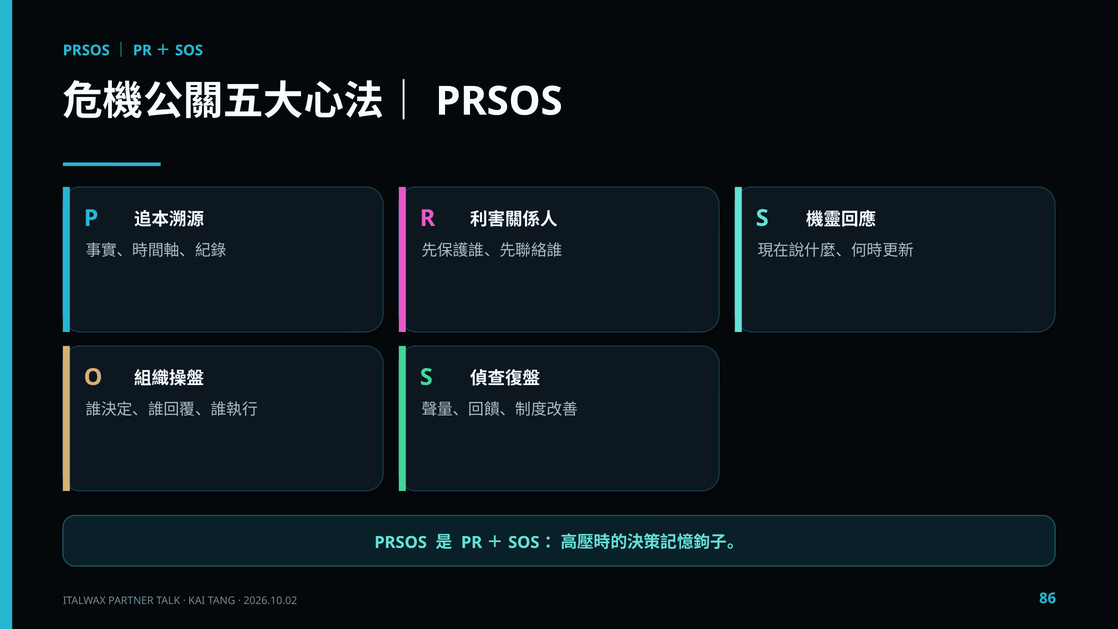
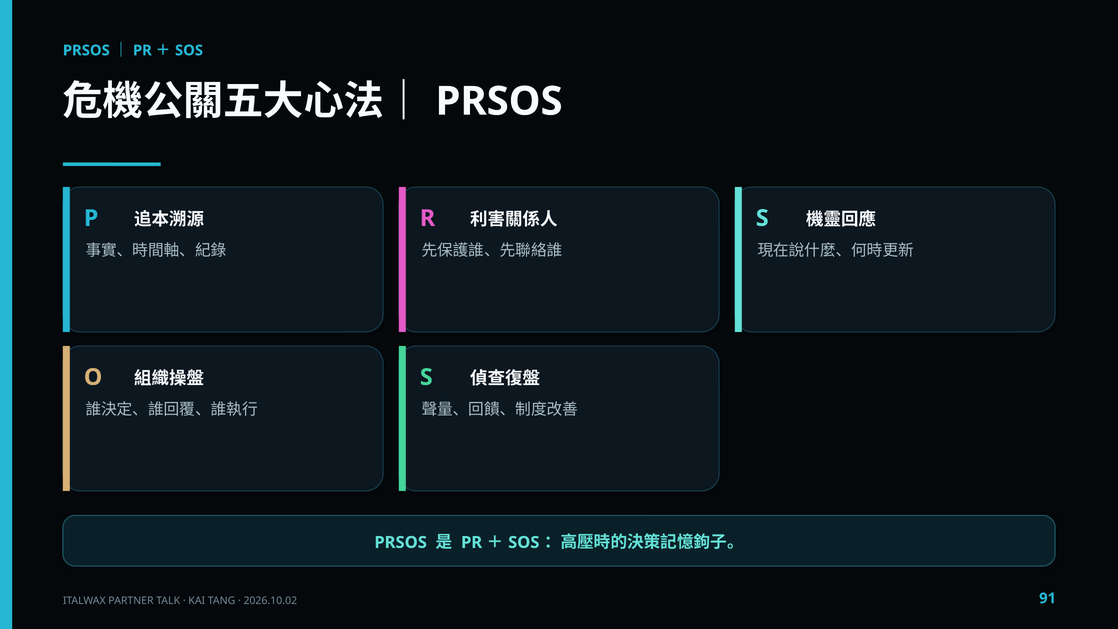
86: 86 -> 91 (1048, 598)
